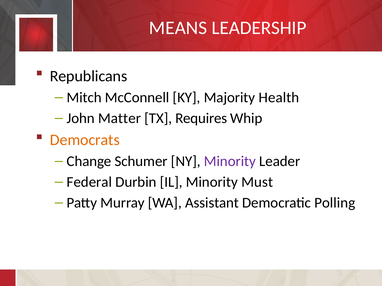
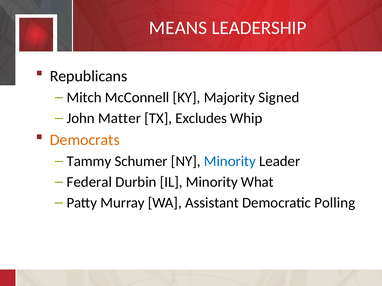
Health: Health -> Signed (279, 98)
Requires: Requires -> Excludes (201, 118)
Change: Change -> Tammy (89, 162)
Minority colour: purple -> blue (230, 162)
Must: Must -> What (257, 182)
